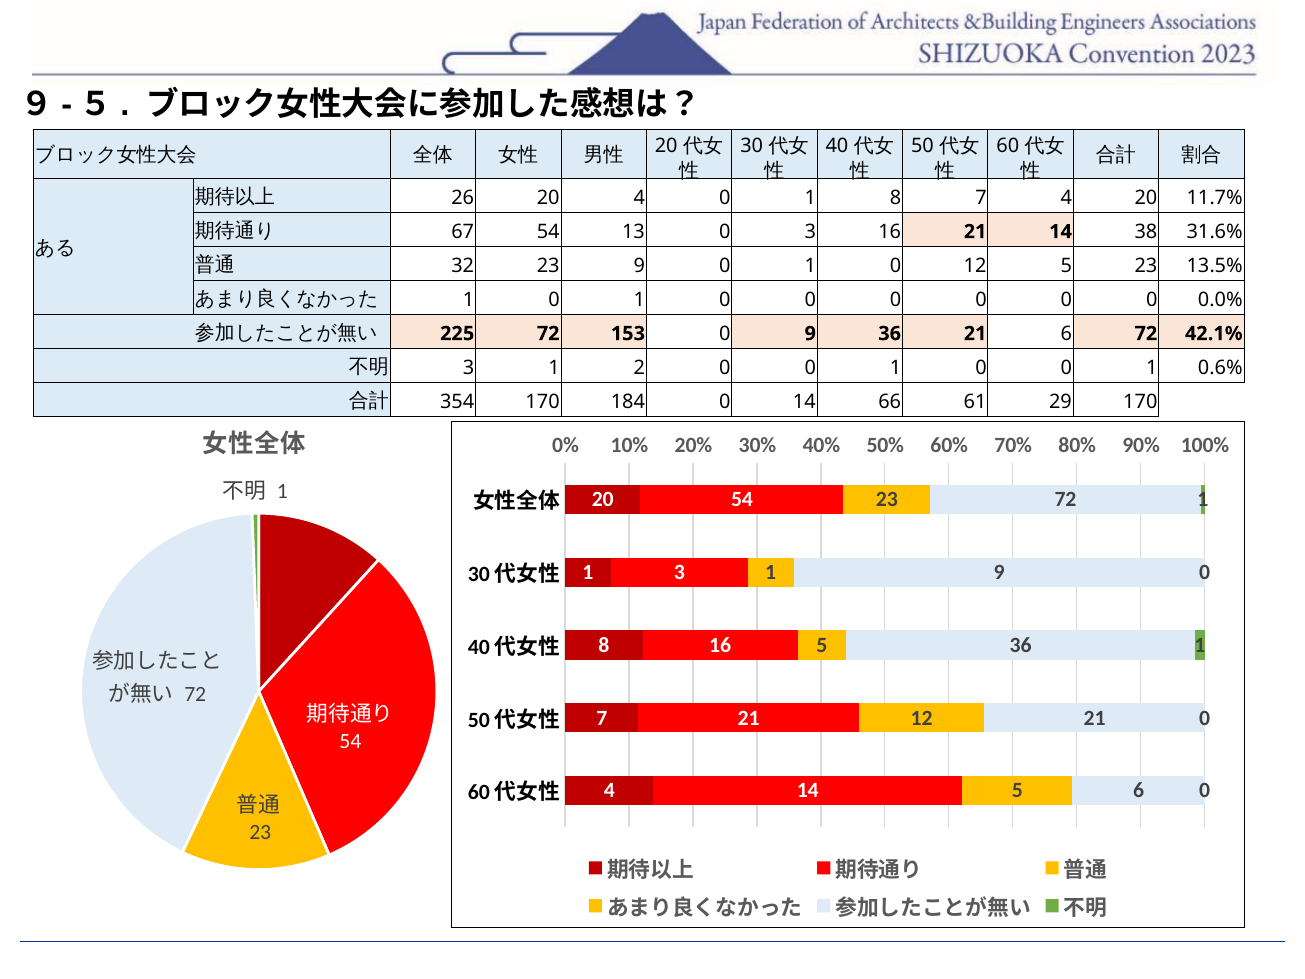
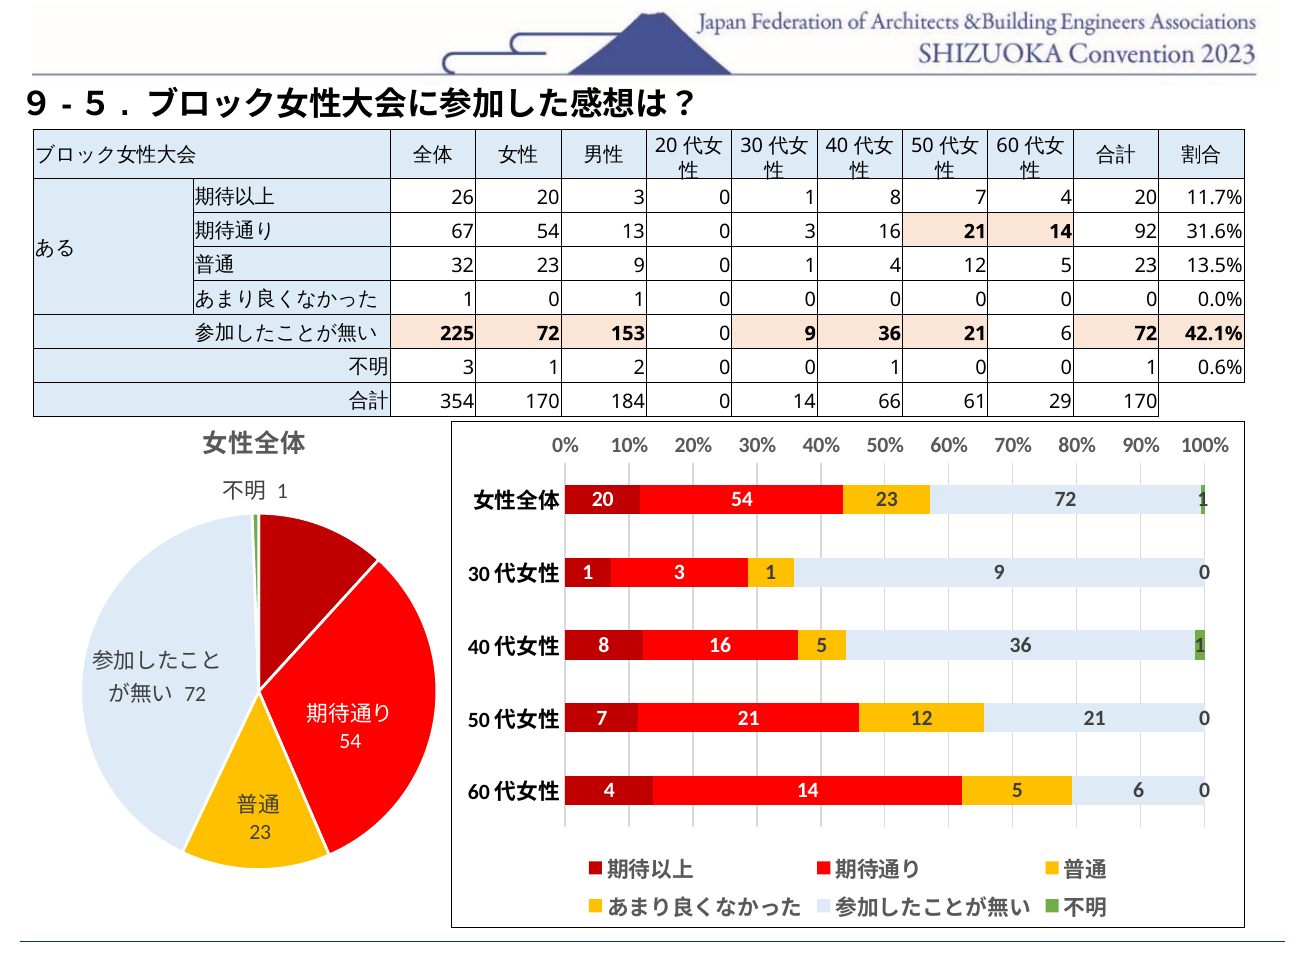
20 4: 4 -> 3 (639, 198)
38: 38 -> 92 (1146, 232)
9 0 1 0: 0 -> 4 (896, 266)
